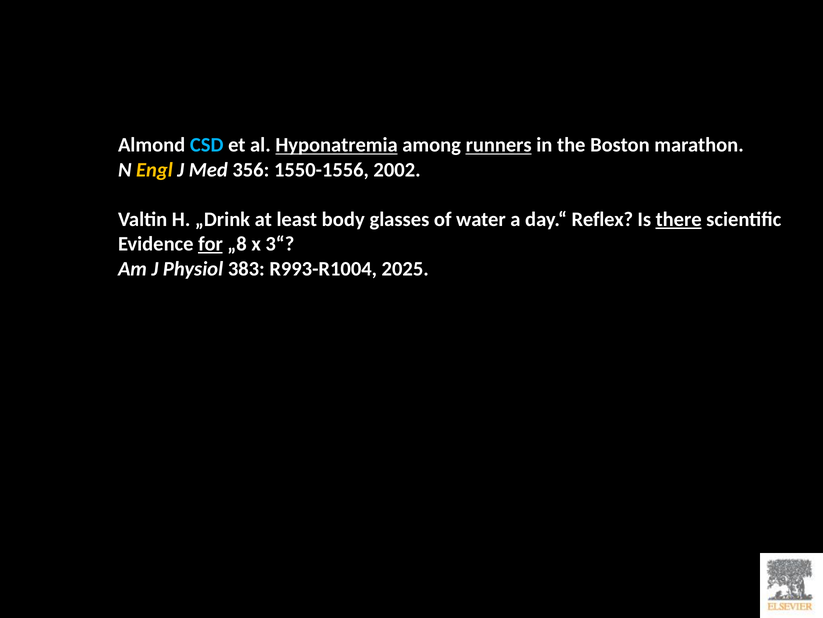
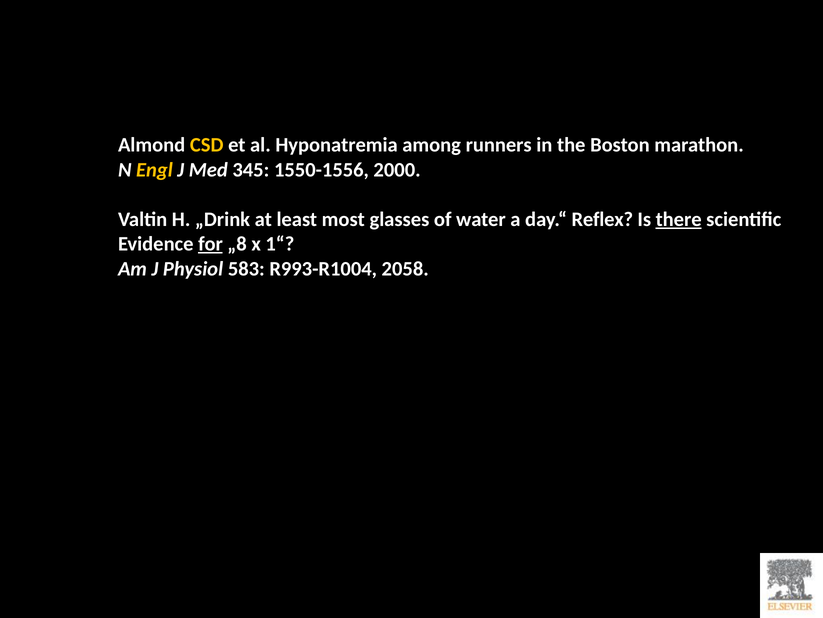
CSD colour: light blue -> yellow (207, 145)
Hyponatremia underline: present -> none (337, 145)
runners underline: present -> none (499, 145)
356: 356 -> 345 (251, 170)
2002: 2002 -> 2000 (397, 170)
body: body -> most (343, 219)
3“: 3“ -> 1“ (280, 244)
383: 383 -> 583 (246, 268)
2025: 2025 -> 2058 (405, 268)
